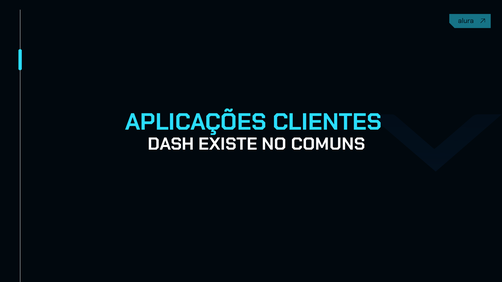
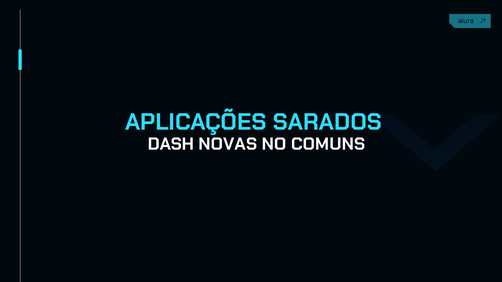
CLIENTES: CLIENTES -> SARADOS (327, 122)
EXISTE: EXISTE -> NOVAS (228, 144)
